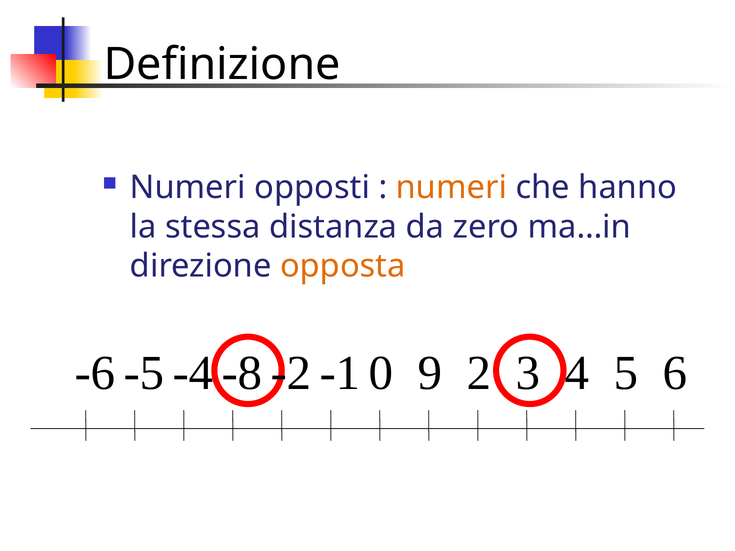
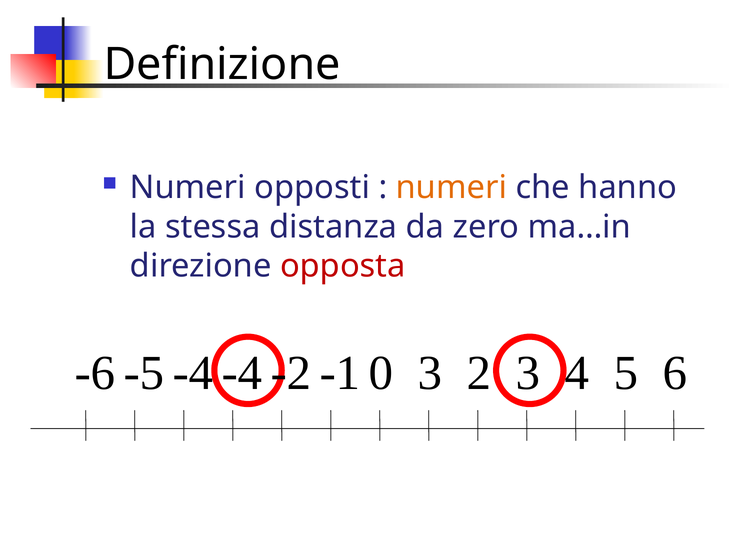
opposta colour: orange -> red (343, 266)
-8: -8 -> -4 (242, 373)
0 9: 9 -> 3 (430, 373)
